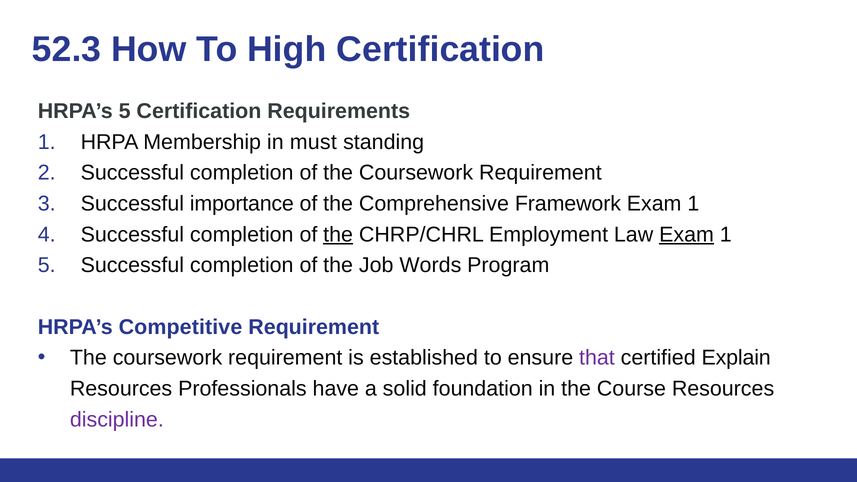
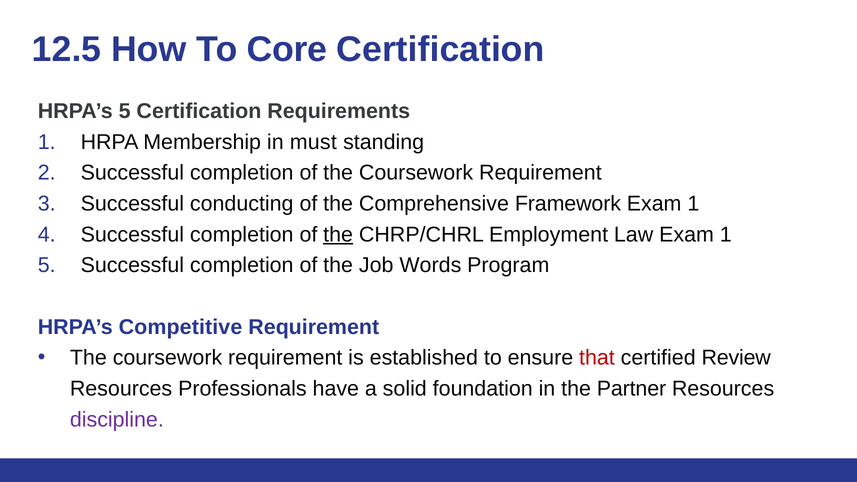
52.3: 52.3 -> 12.5 (67, 49)
High: High -> Core (287, 49)
importance: importance -> conducting (242, 204)
Exam underline: present -> none (687, 235)
that colour: purple -> red (597, 358)
Explain: Explain -> Review (736, 358)
Course: Course -> Partner (632, 389)
